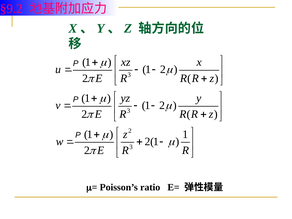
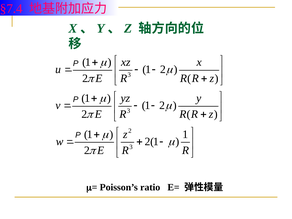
§9.2: §9.2 -> §7.4 (11, 9)
